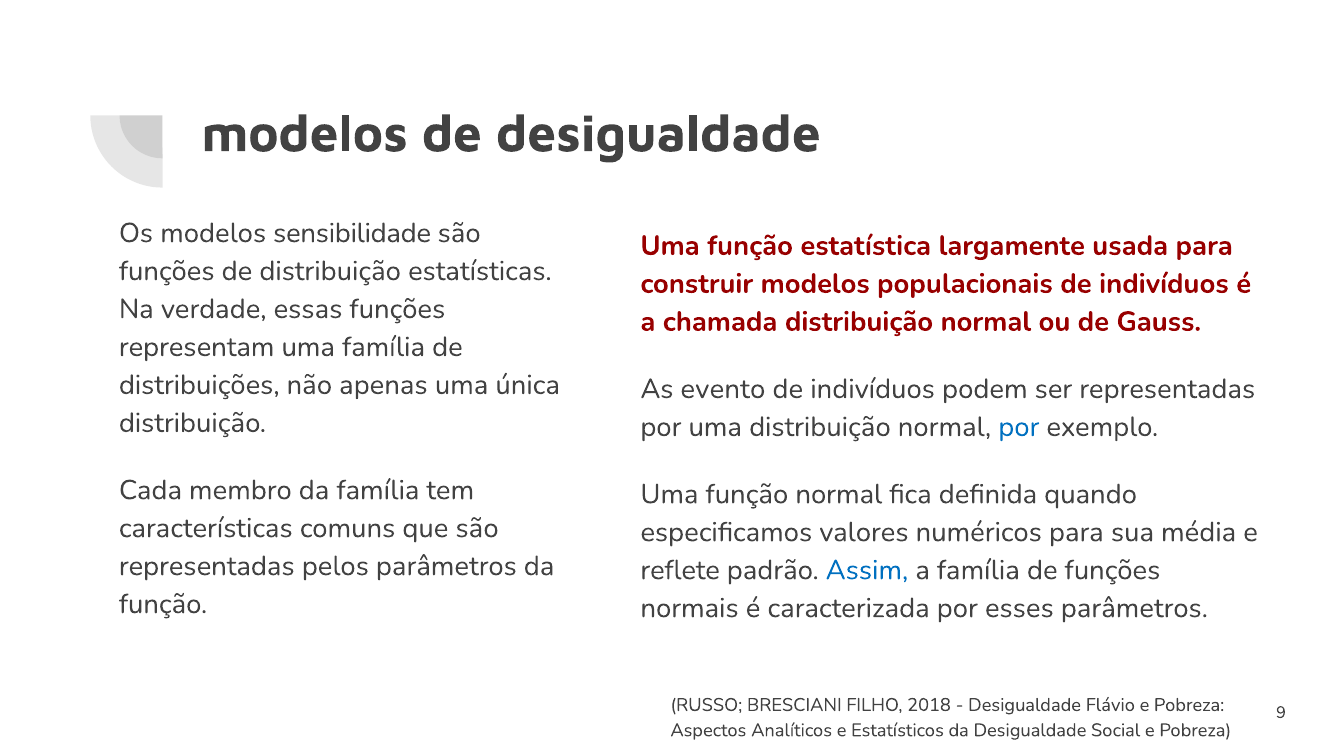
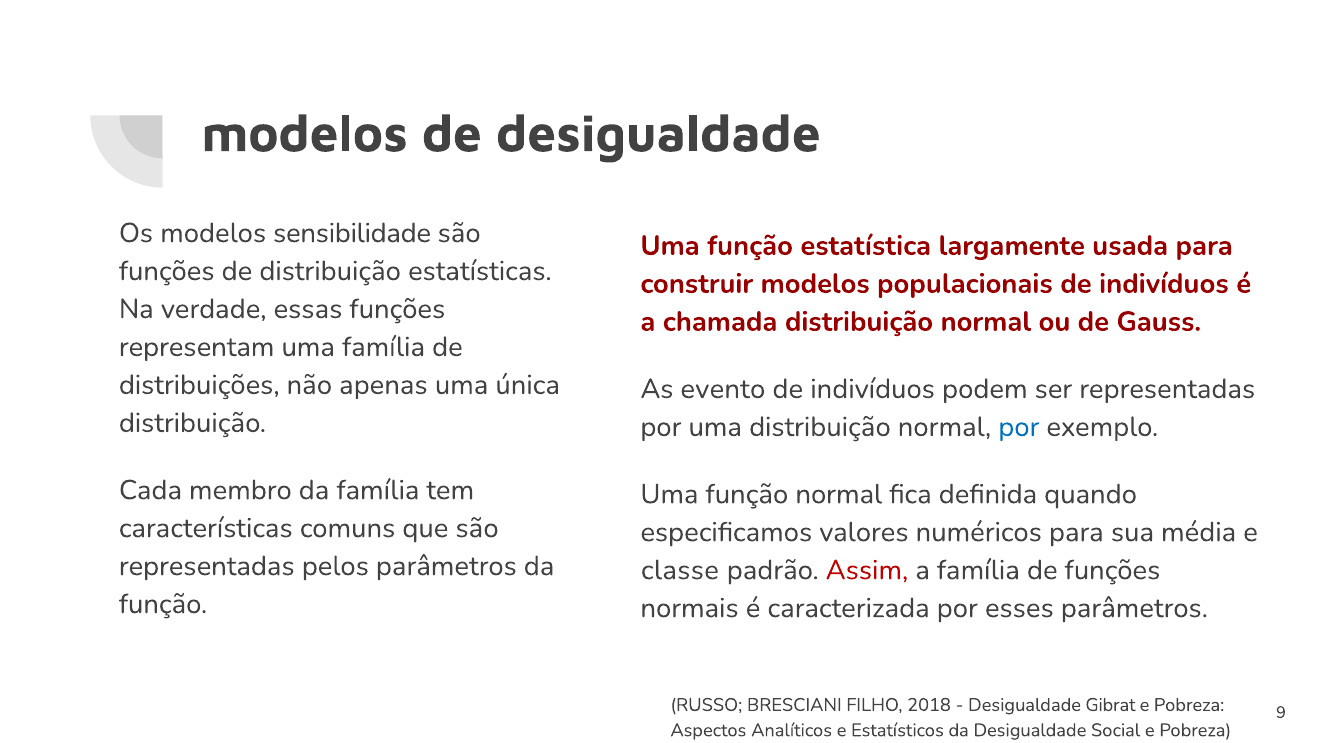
reflete: reflete -> classe (680, 570)
Assim colour: blue -> red (867, 570)
Flávio: Flávio -> Gibrat (1110, 704)
